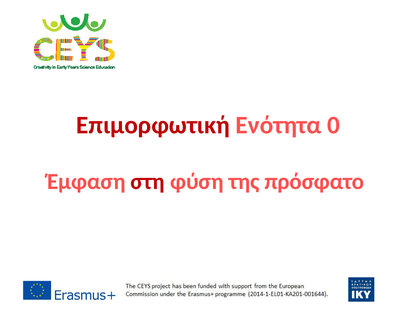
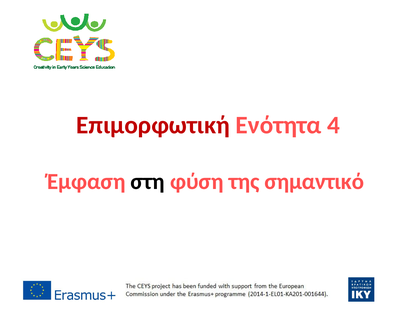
0: 0 -> 4 (333, 125)
στη colour: red -> black (148, 181)
πρόσφατο: πρόσφατο -> σημαντικό (314, 181)
